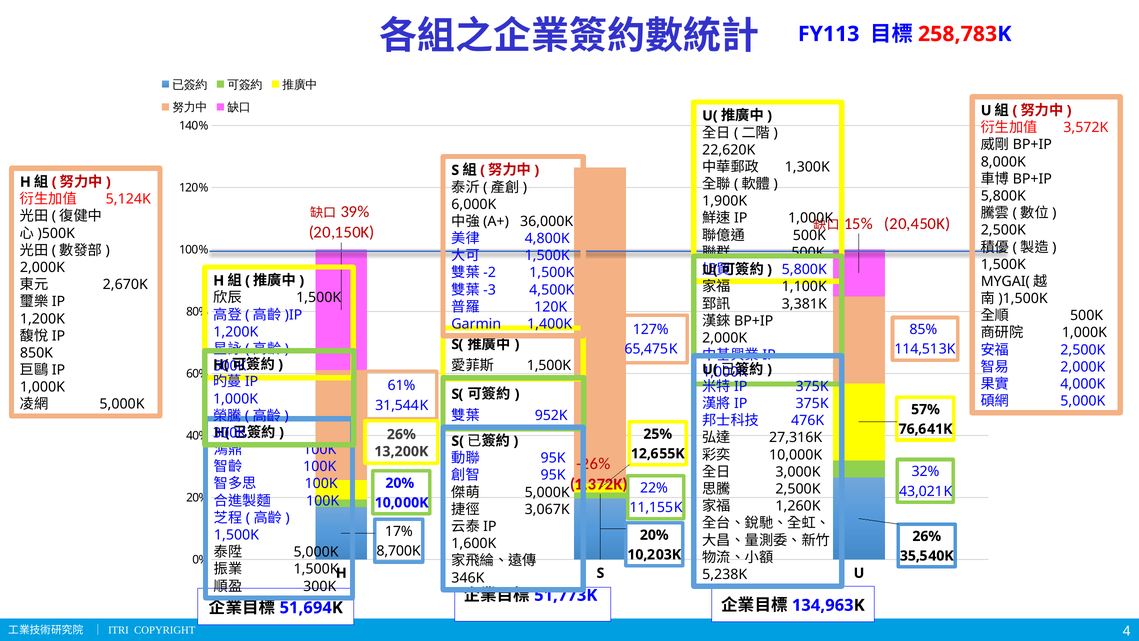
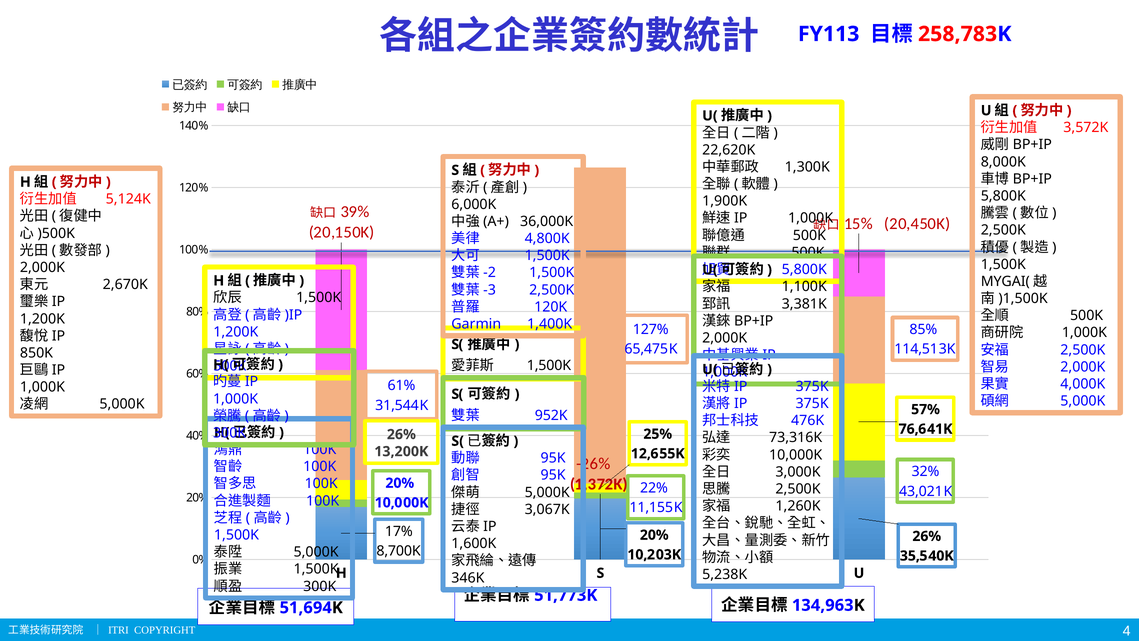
4,500K: 4,500K -> 2,500K (552, 290)
27,316K: 27,316K -> 73,316K (796, 438)
